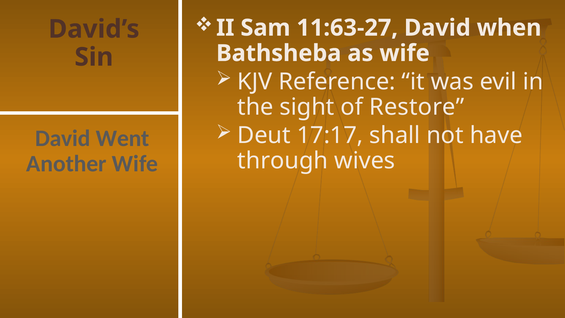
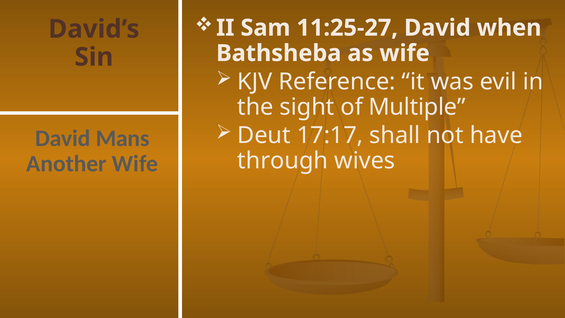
11:63-27: 11:63-27 -> 11:25-27 (347, 28)
Restore: Restore -> Multiple (417, 107)
Went: Went -> Mans (123, 138)
